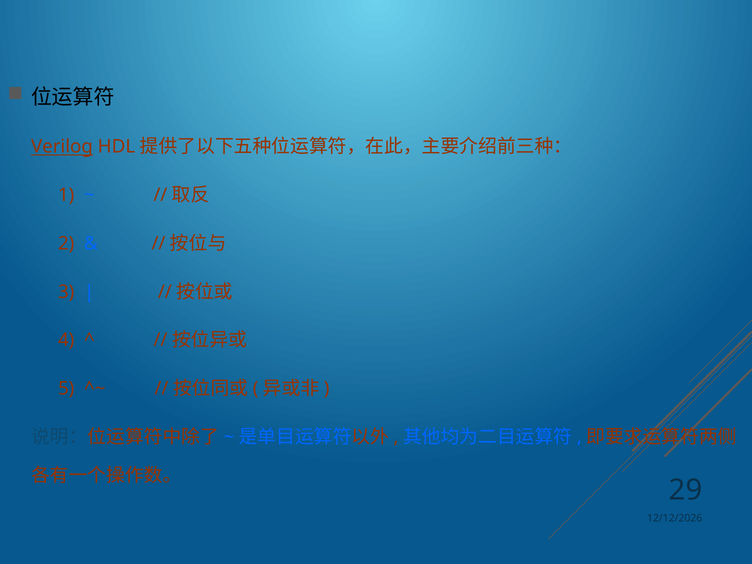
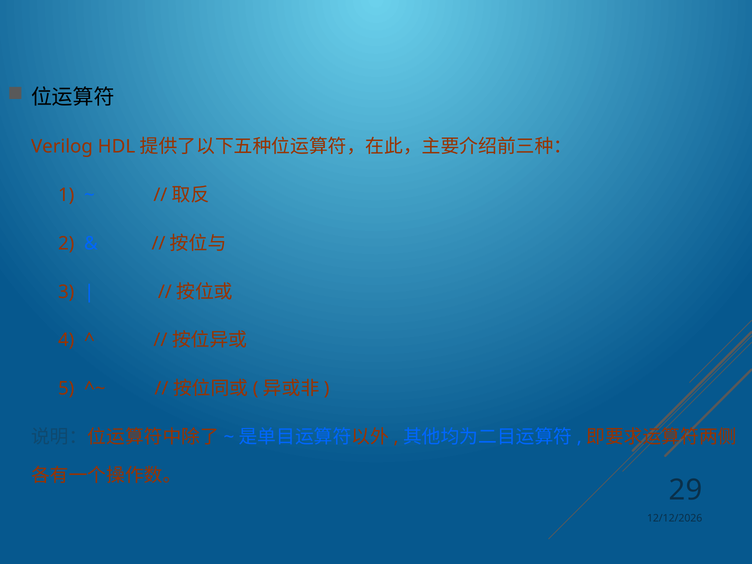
Verilog underline: present -> none (62, 147)
